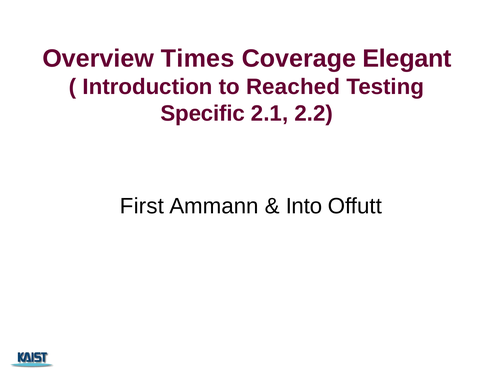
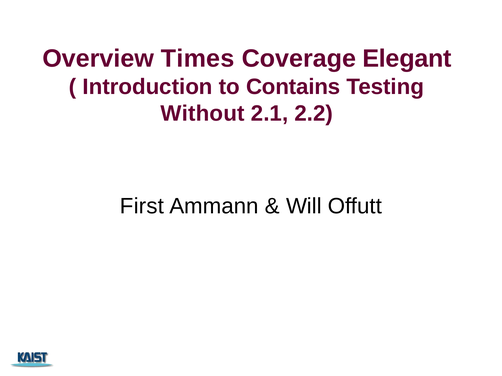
Reached: Reached -> Contains (293, 87)
Specific: Specific -> Without (203, 114)
Into: Into -> Will (304, 207)
